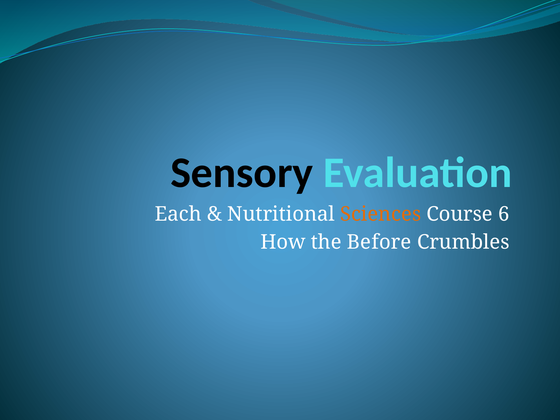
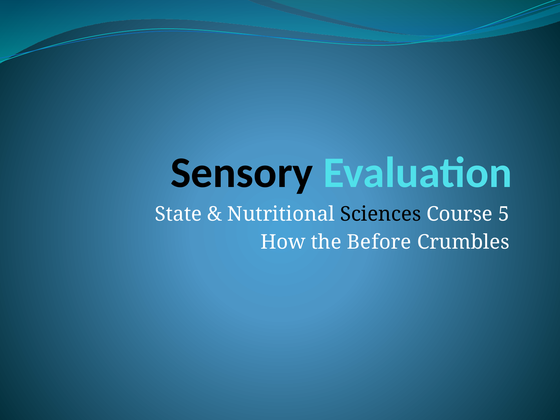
Each: Each -> State (178, 214)
Sciences colour: orange -> black (381, 214)
6: 6 -> 5 (504, 214)
